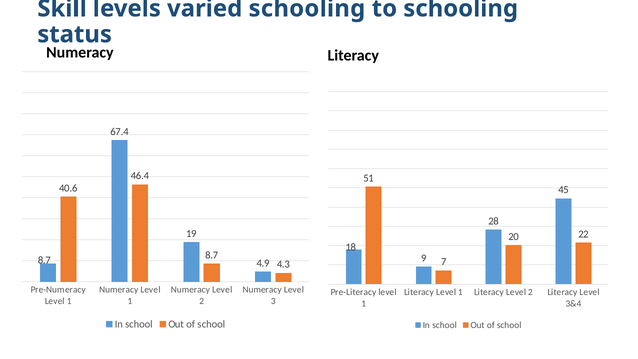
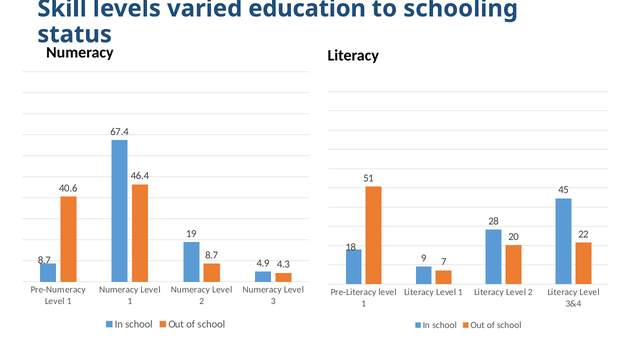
varied schooling: schooling -> education (307, 9)
